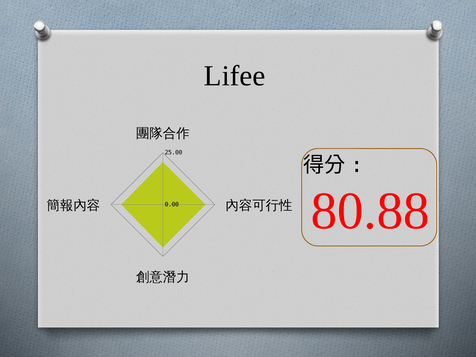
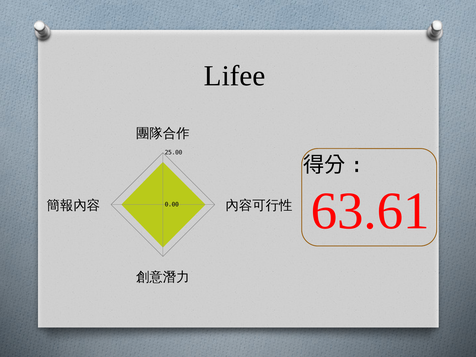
80.88: 80.88 -> 63.61 (370, 211)
